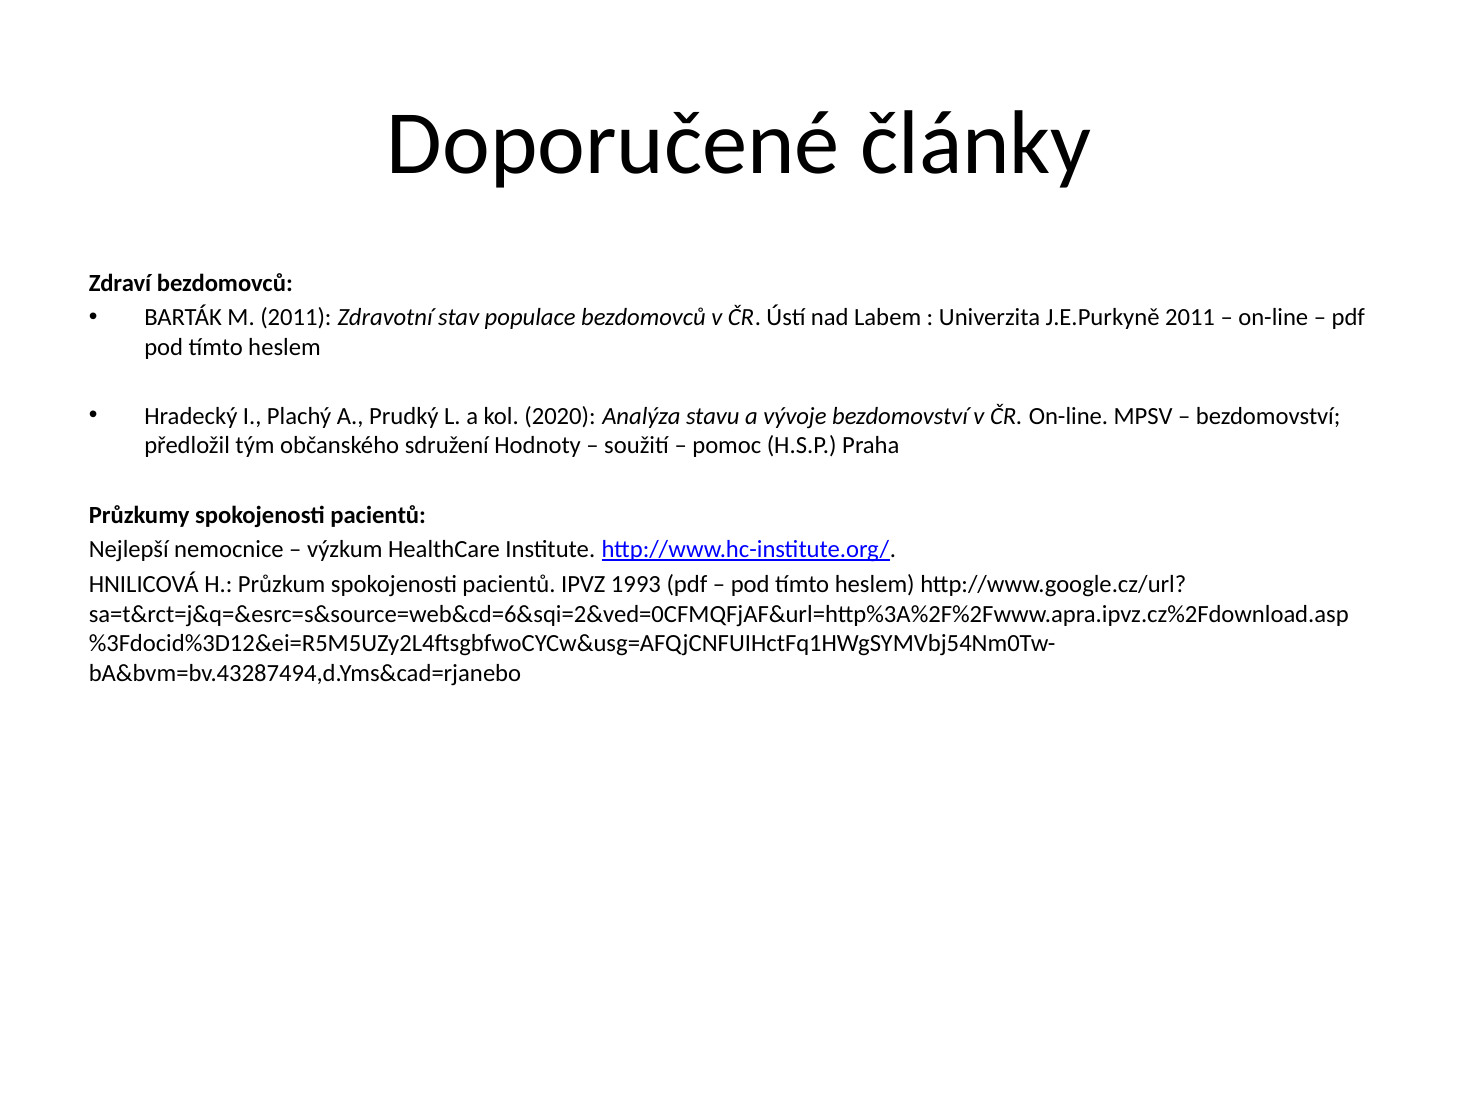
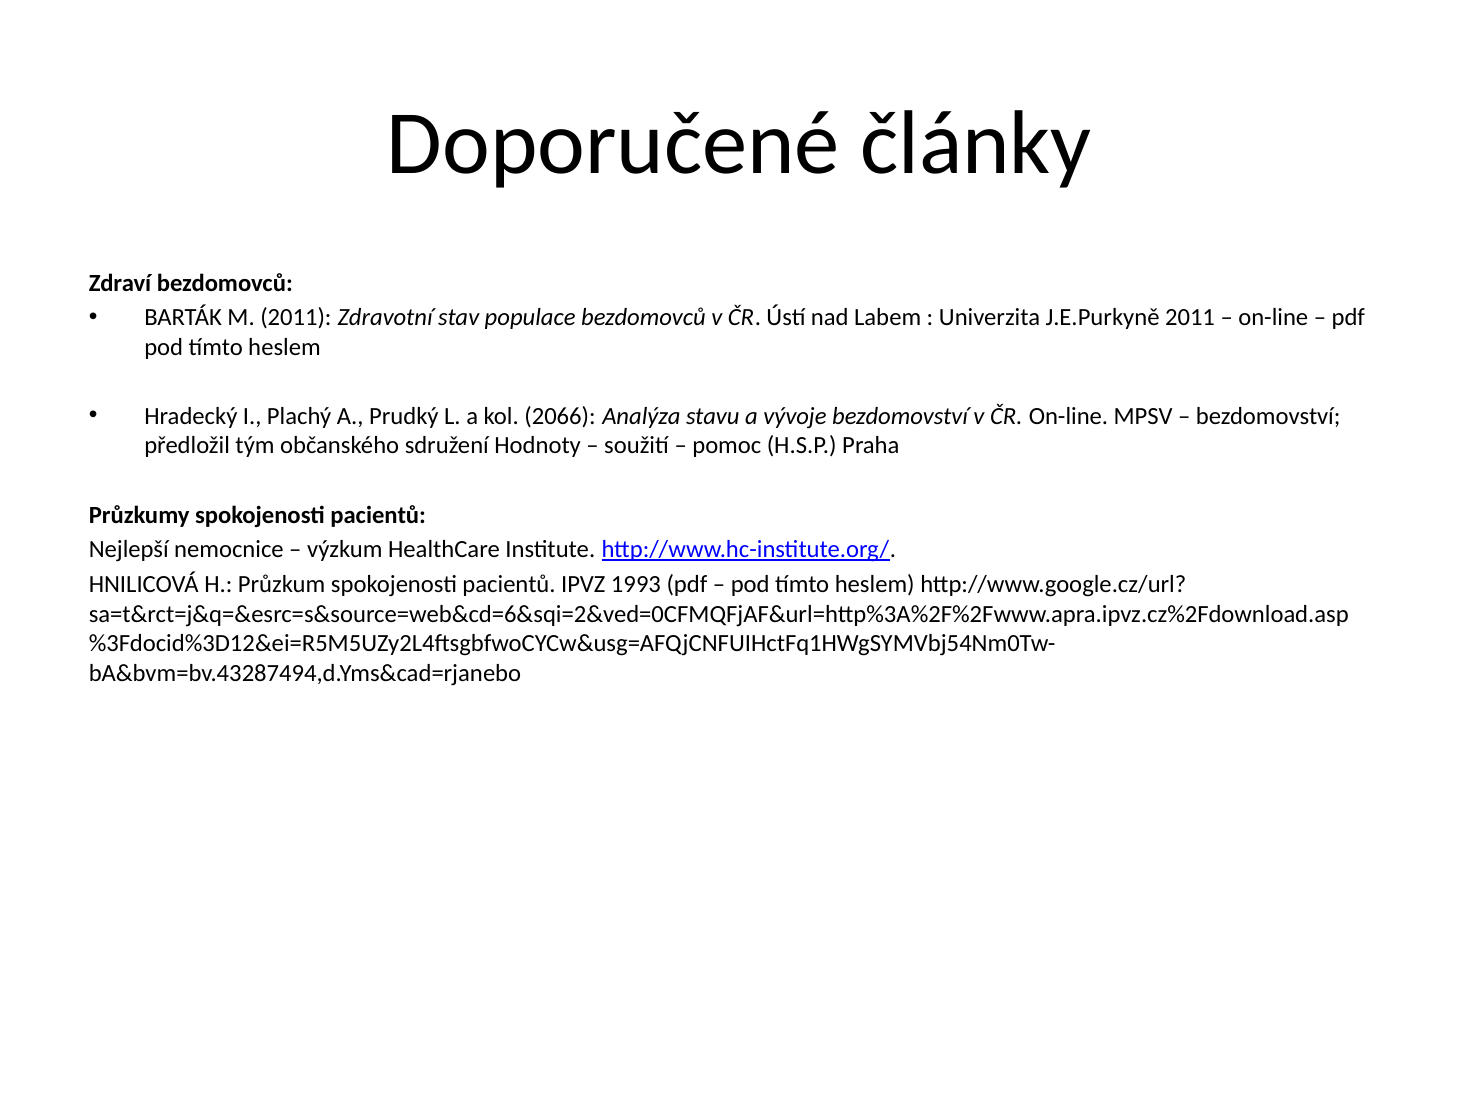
2020: 2020 -> 2066 (560, 416)
